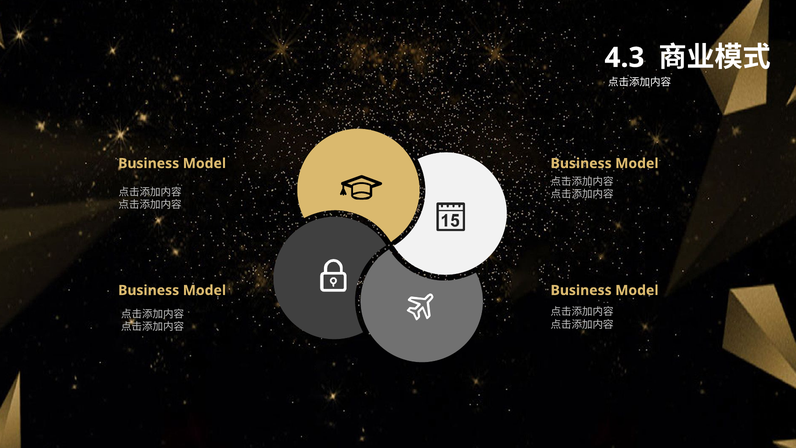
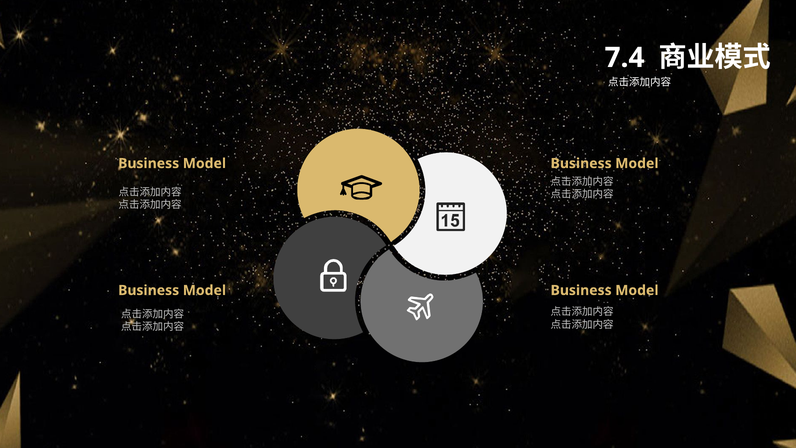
4.3: 4.3 -> 7.4 (625, 58)
